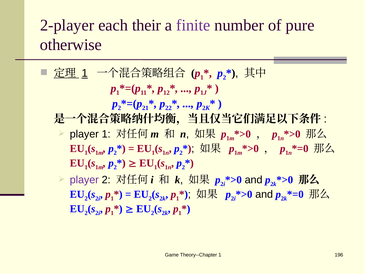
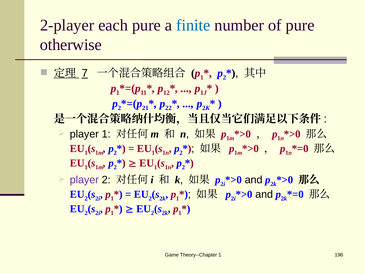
each their: their -> pure (146, 25)
finite colour: purple -> blue (193, 25)
1: 1 -> 7 (85, 73)
